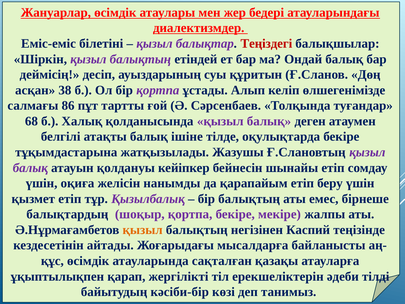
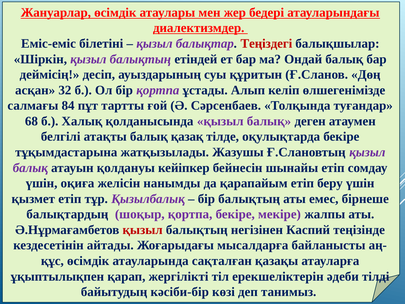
38: 38 -> 32 (65, 90)
86: 86 -> 84 (68, 106)
ішіне: ішіне -> қазақ (187, 137)
қызыл colour: orange -> red (143, 230)
